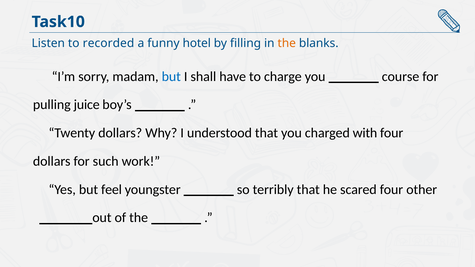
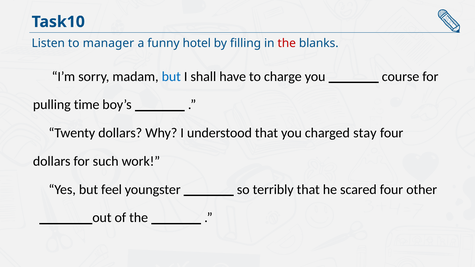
recorded: recorded -> manager (109, 43)
the colour: orange -> red (287, 43)
juice: juice -> time (87, 105)
with: with -> stay (365, 133)
